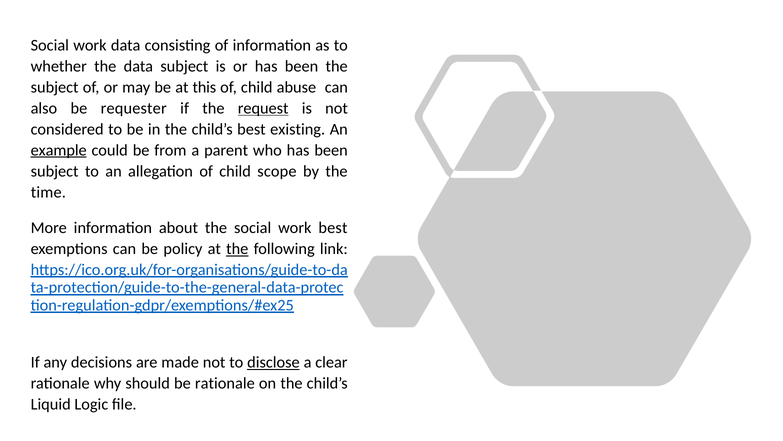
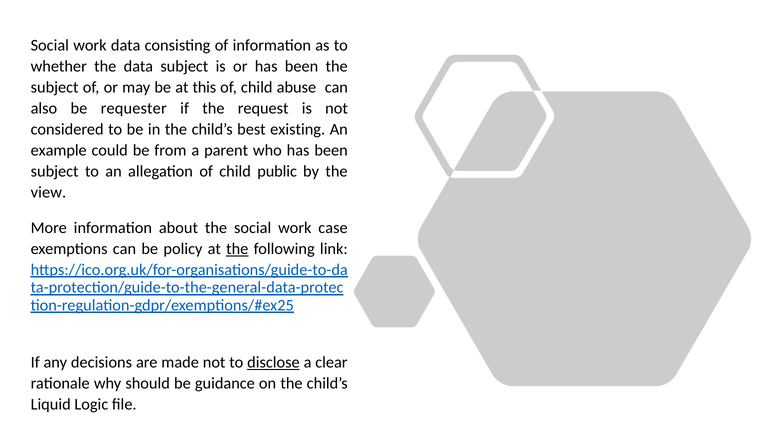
request underline: present -> none (263, 108)
example underline: present -> none (59, 150)
scope: scope -> public (277, 171)
time: time -> view (48, 192)
work best: best -> case (333, 227)
be rationale: rationale -> guidance (225, 383)
